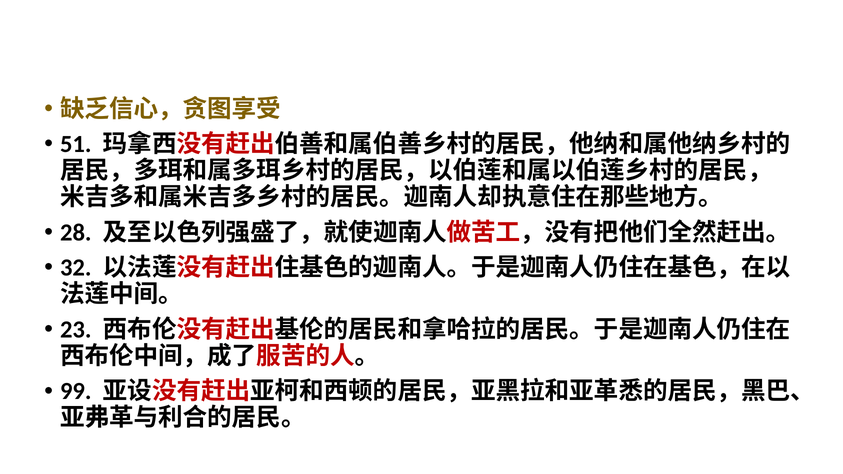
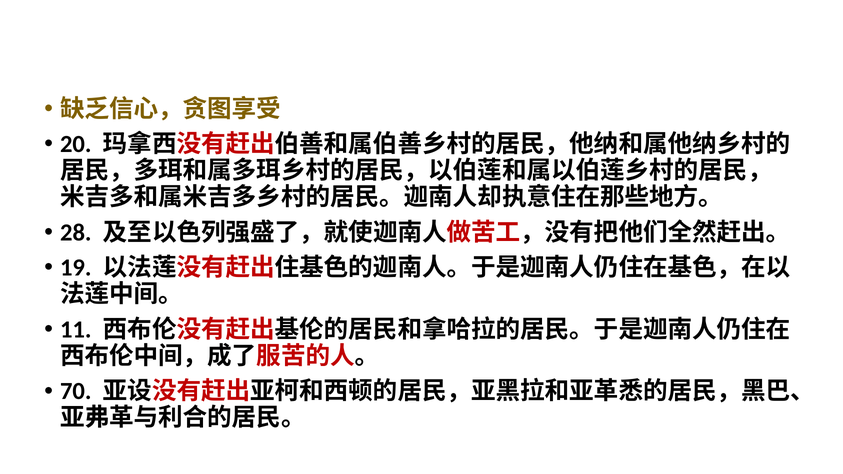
51: 51 -> 20 (76, 144)
32: 32 -> 19 (76, 268)
23: 23 -> 11 (76, 330)
99: 99 -> 70 (76, 391)
